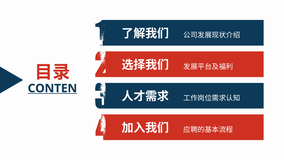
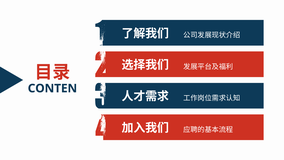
CONTEN underline: present -> none (52, 88)
